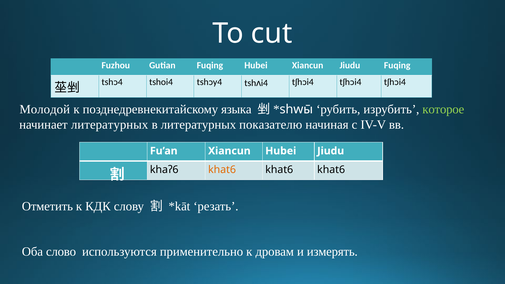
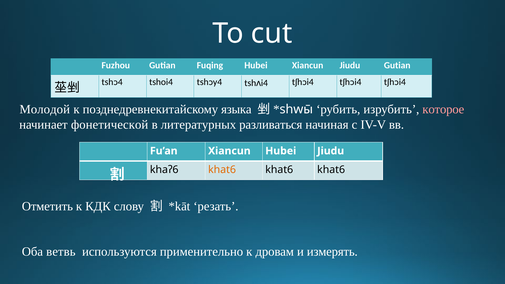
Jiudu Fuqing: Fuqing -> Gutian (397, 65)
которое colour: light green -> pink (443, 109)
начинает литературных: литературных -> фонетической (110, 125)
показателю: показателю -> разливаться (271, 125)
слово: слово -> ветвь (61, 252)
